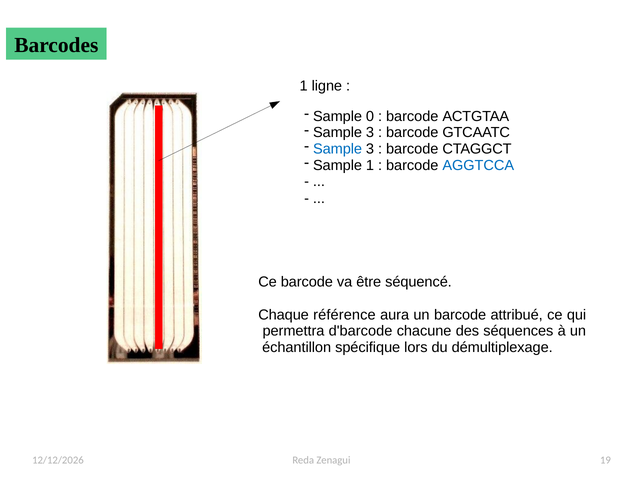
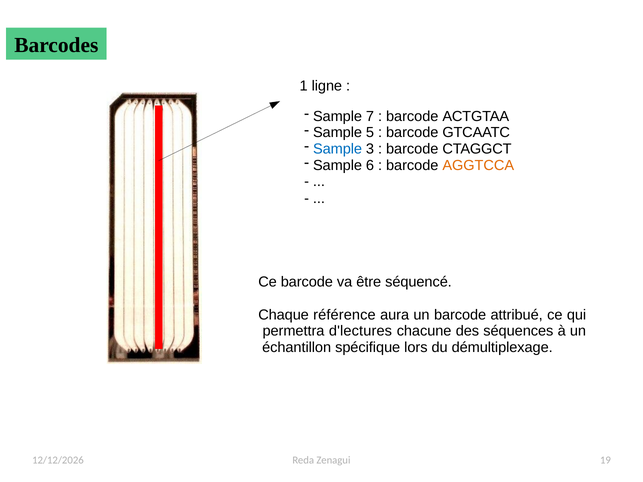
0: 0 -> 7 (370, 116)
3: 3 -> 5 (370, 133)
Sample 1: 1 -> 6 (370, 165)
AGGTCCA colour: blue -> orange (478, 165)
d'barcode: d'barcode -> d'lectures (360, 331)
